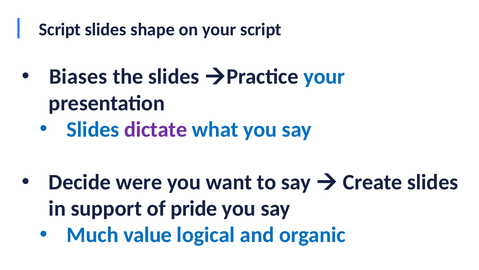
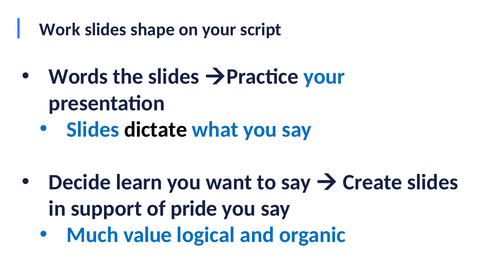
Script: Script -> Work (60, 30)
Biases: Biases -> Words (78, 77)
dictate colour: purple -> black (156, 129)
were: were -> learn (139, 182)
